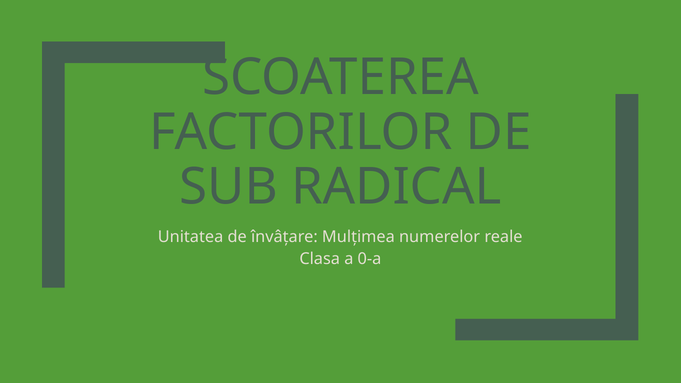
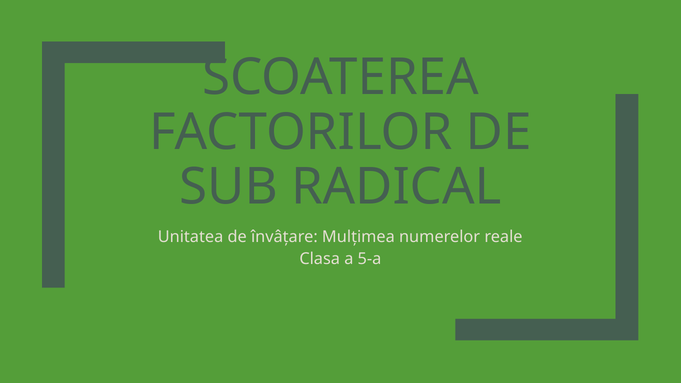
0-a: 0-a -> 5-a (369, 259)
